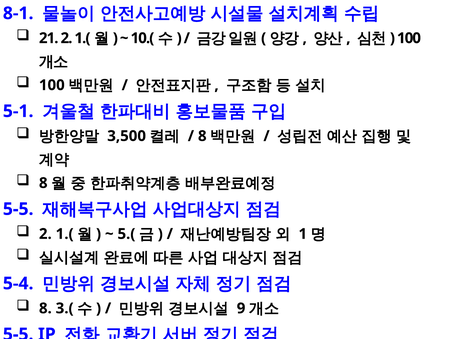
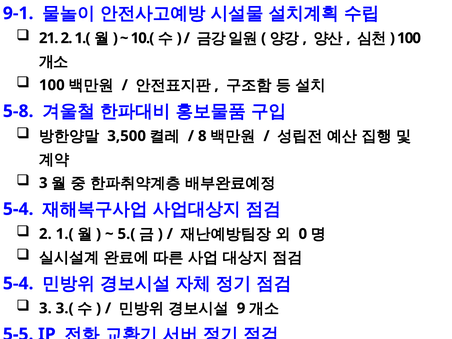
8-1: 8-1 -> 9-1 (18, 13)
5-1: 5-1 -> 5-8 (18, 111)
8: 8 -> 3 (43, 183)
5-5: 5-5 -> 5-4 (18, 209)
1: 1 -> 0 (303, 234)
8: 8 -> 3 (45, 308)
